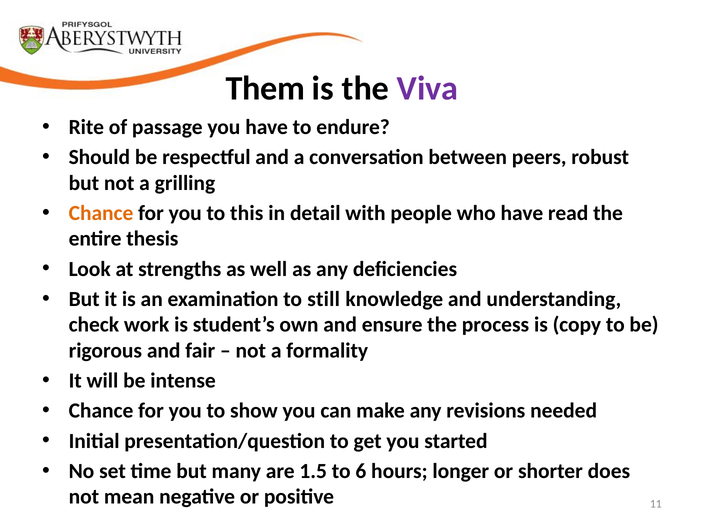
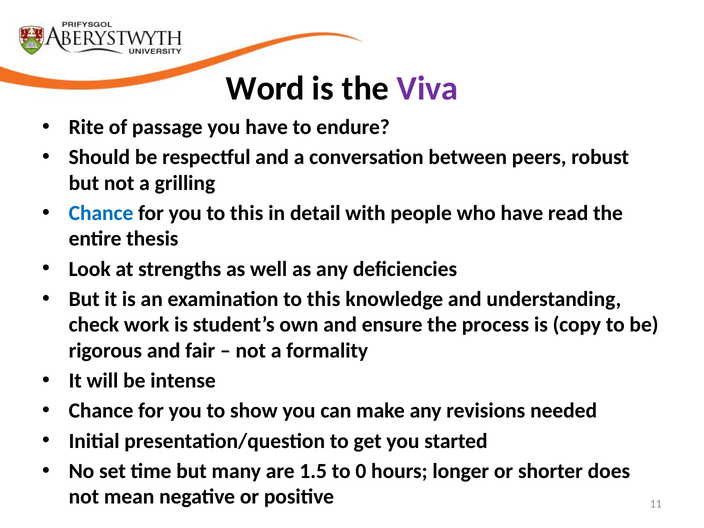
Them: Them -> Word (265, 89)
Chance colour: orange -> blue (101, 213)
examination to still: still -> this (324, 299)
6: 6 -> 0 (361, 471)
